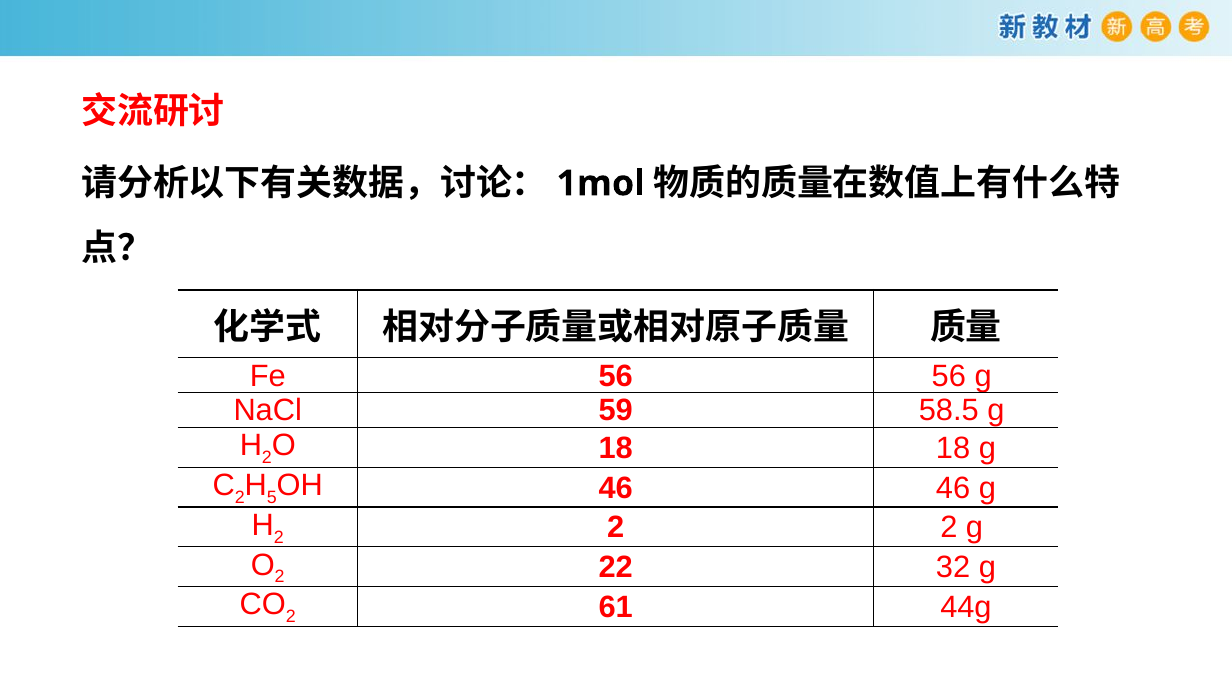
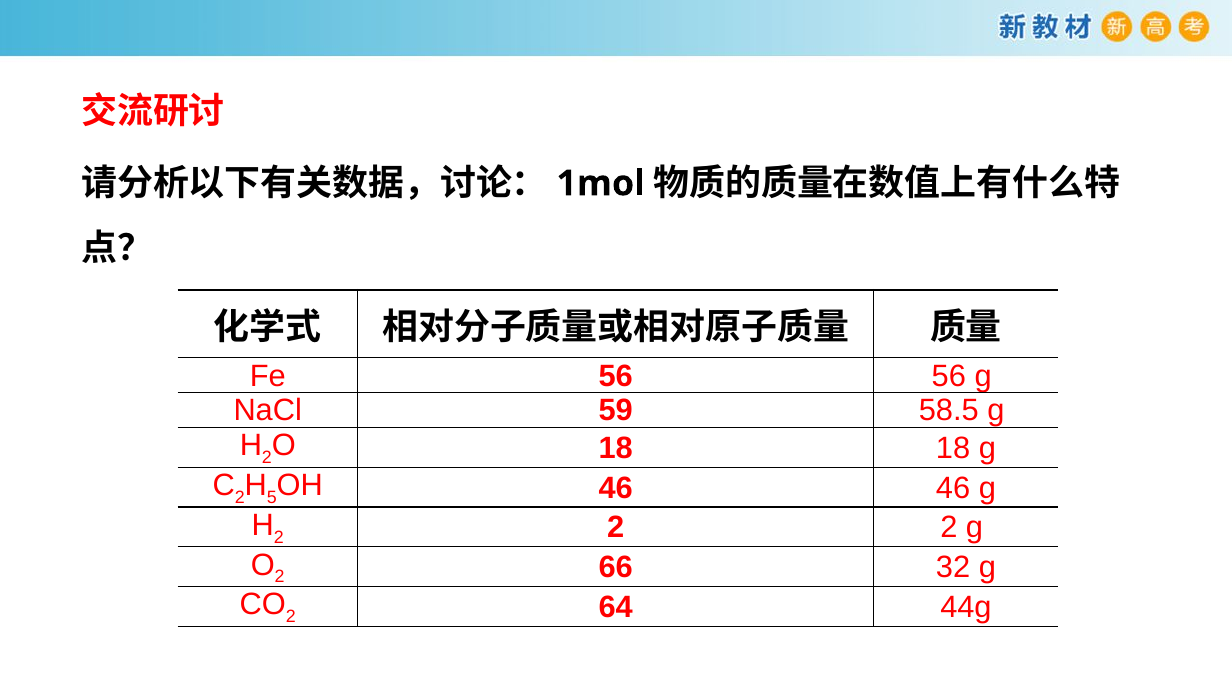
22: 22 -> 66 (616, 567)
61: 61 -> 64 (616, 607)
